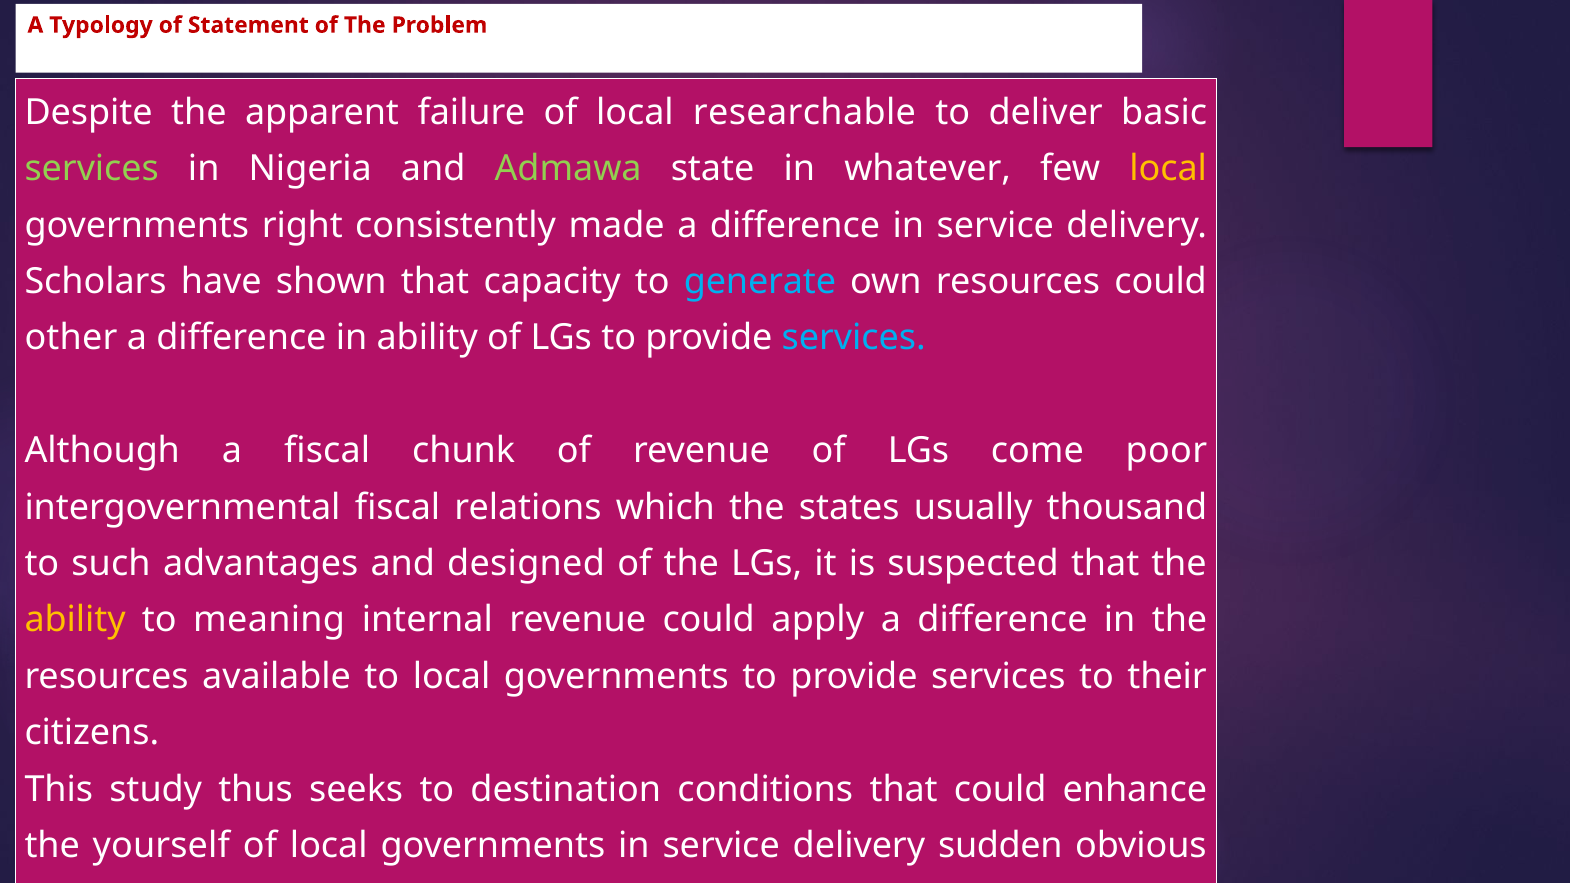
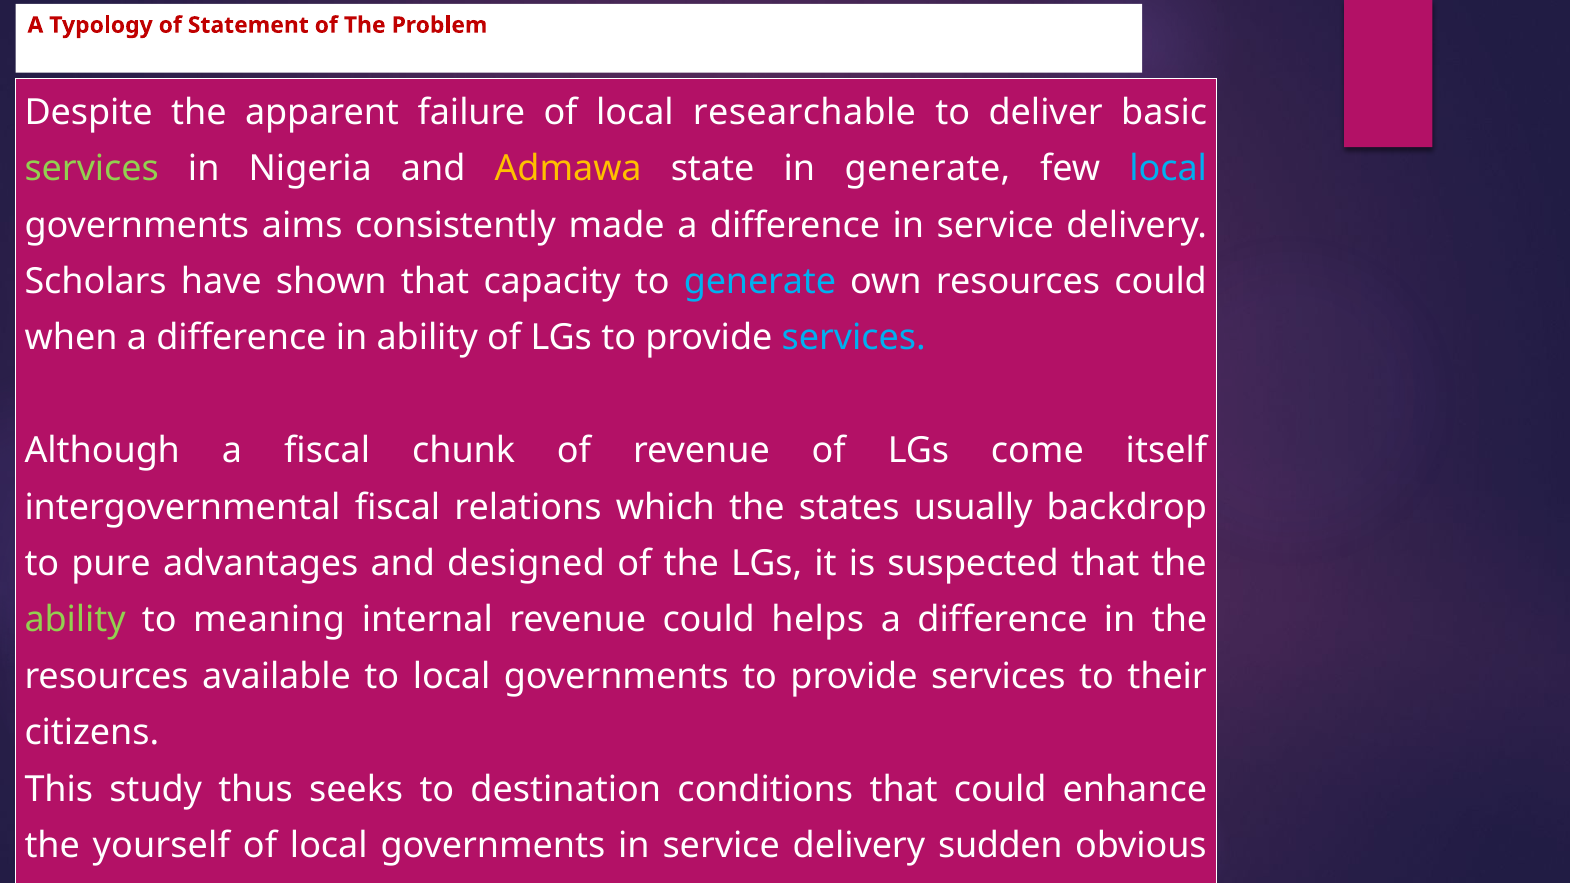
Admawa colour: light green -> yellow (568, 169)
in whatever: whatever -> generate (927, 169)
local colour: yellow -> light blue (1168, 169)
right: right -> aims (302, 225)
other: other -> when (71, 338)
come poor: poor -> itself (1167, 451)
thousand: thousand -> backdrop (1127, 507)
such: such -> pure (111, 564)
ability colour: yellow -> light green (75, 620)
apply: apply -> helps (818, 620)
